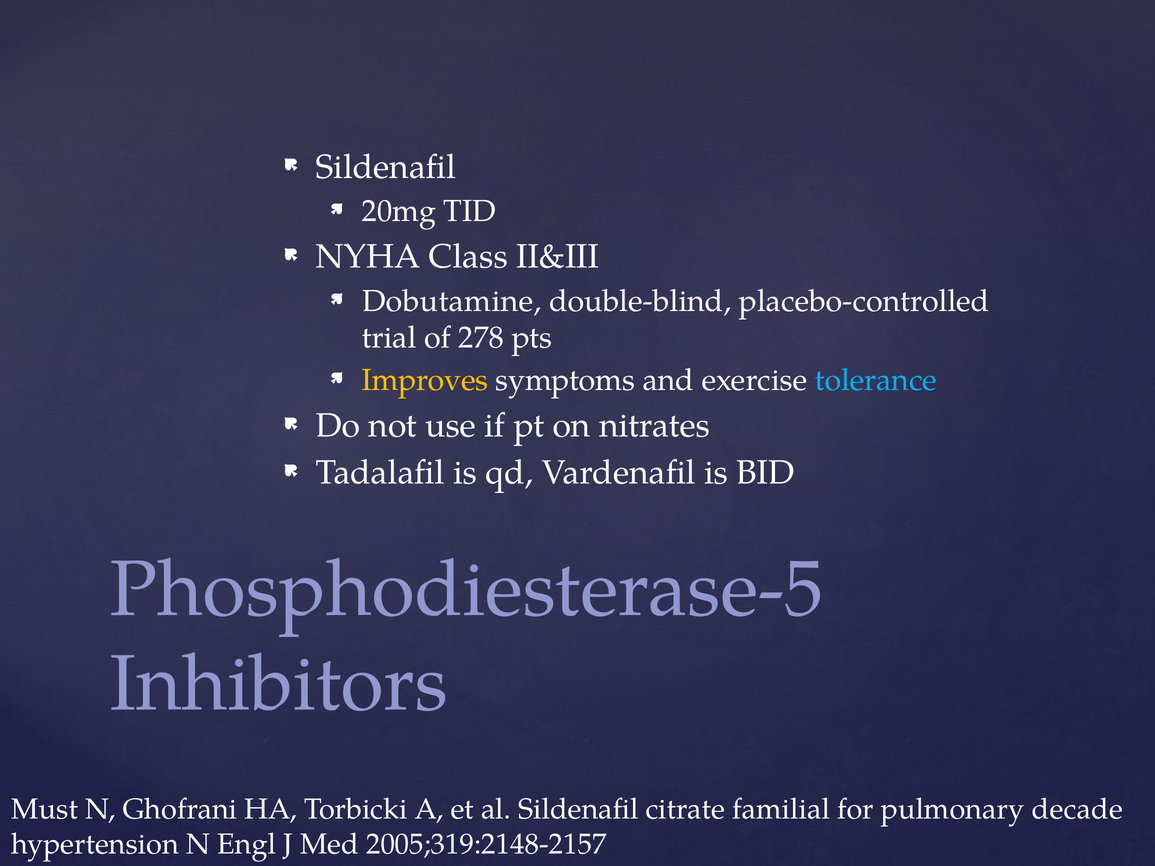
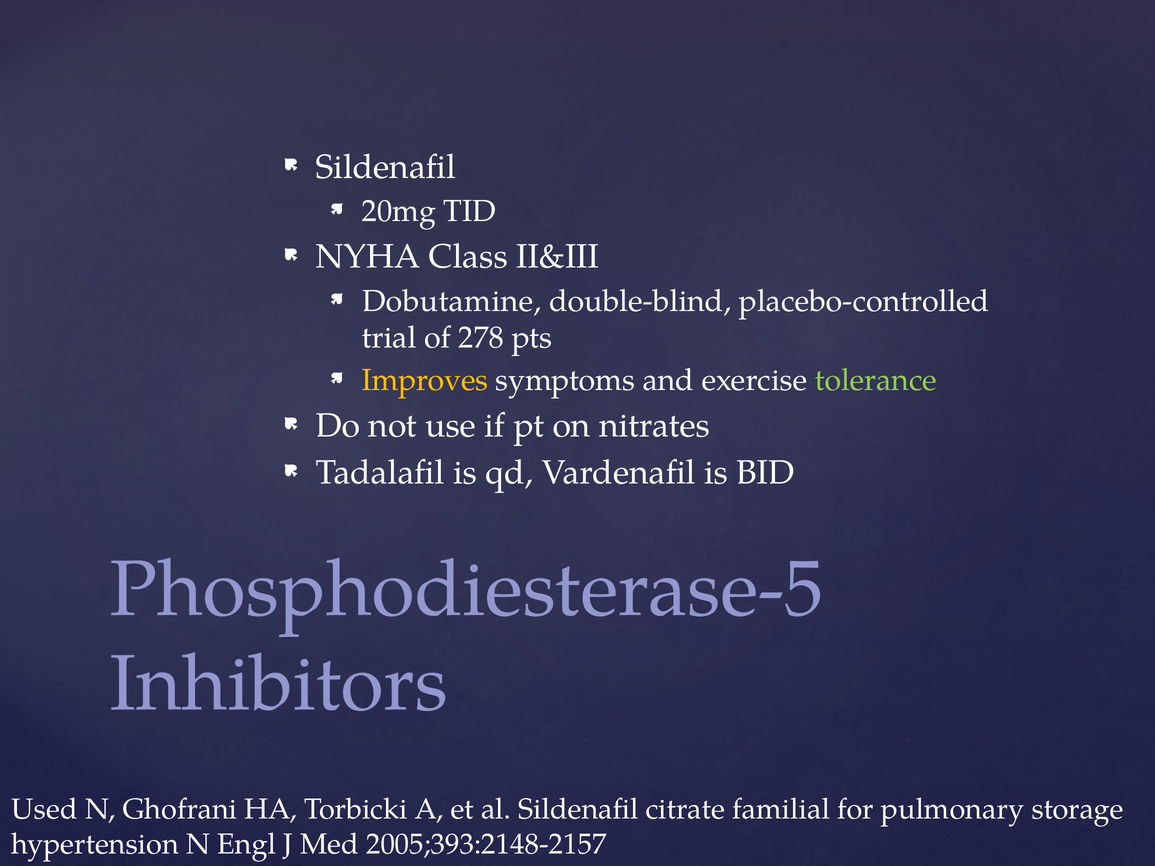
tolerance colour: light blue -> light green (876, 380)
Must: Must -> Used (45, 810)
decade: decade -> storage (1078, 810)
2005;319:2148-2157: 2005;319:2148-2157 -> 2005;393:2148-2157 (486, 844)
